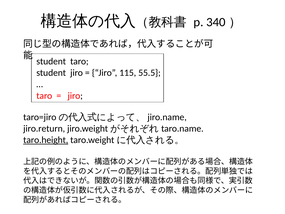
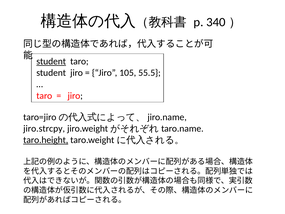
student underline: none -> present (51, 61)
115: 115 -> 105 (128, 73)
jiro.return: jiro.return -> jiro.strcpy (44, 128)
